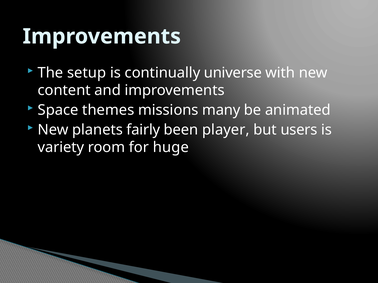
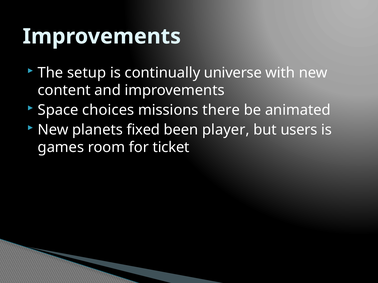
themes: themes -> choices (108, 110)
many: many -> there (221, 110)
fairly: fairly -> fixed (143, 130)
variety: variety -> games (61, 148)
huge: huge -> ticket (171, 148)
